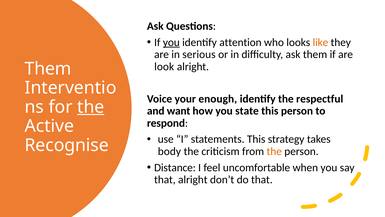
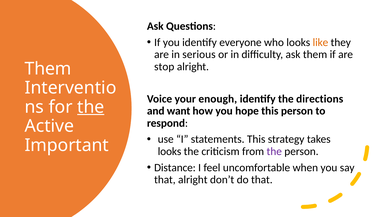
you underline: present -> none (171, 42)
attention: attention -> everyone (240, 42)
look: look -> stop (164, 66)
respectful: respectful -> directions (320, 99)
state: state -> hope (247, 111)
Recognise: Recognise -> Important (67, 145)
body: body -> looks (170, 151)
the colour: orange -> purple (274, 151)
